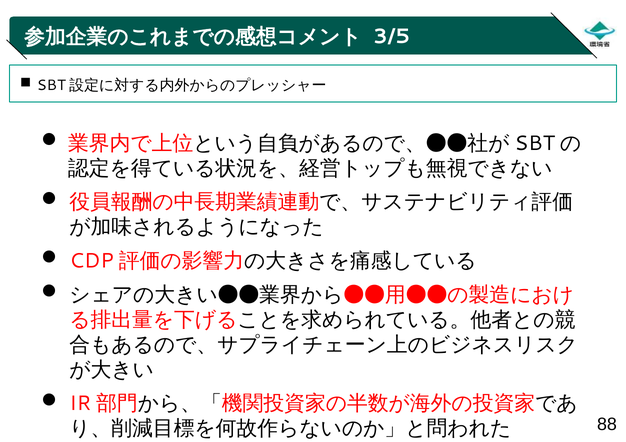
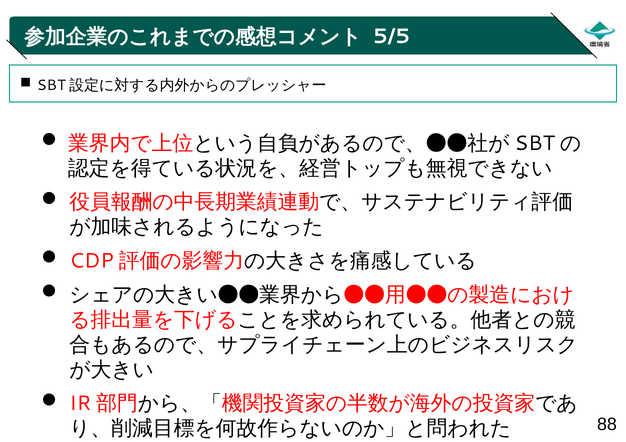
3/5: 3/5 -> 5/5 (391, 37)
